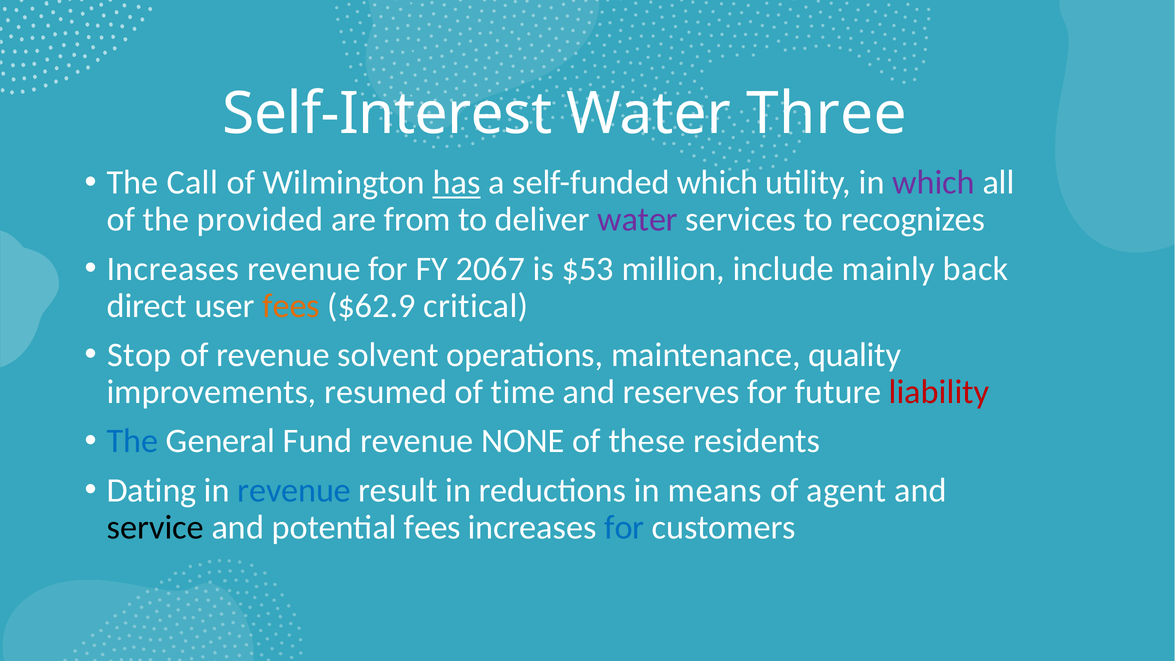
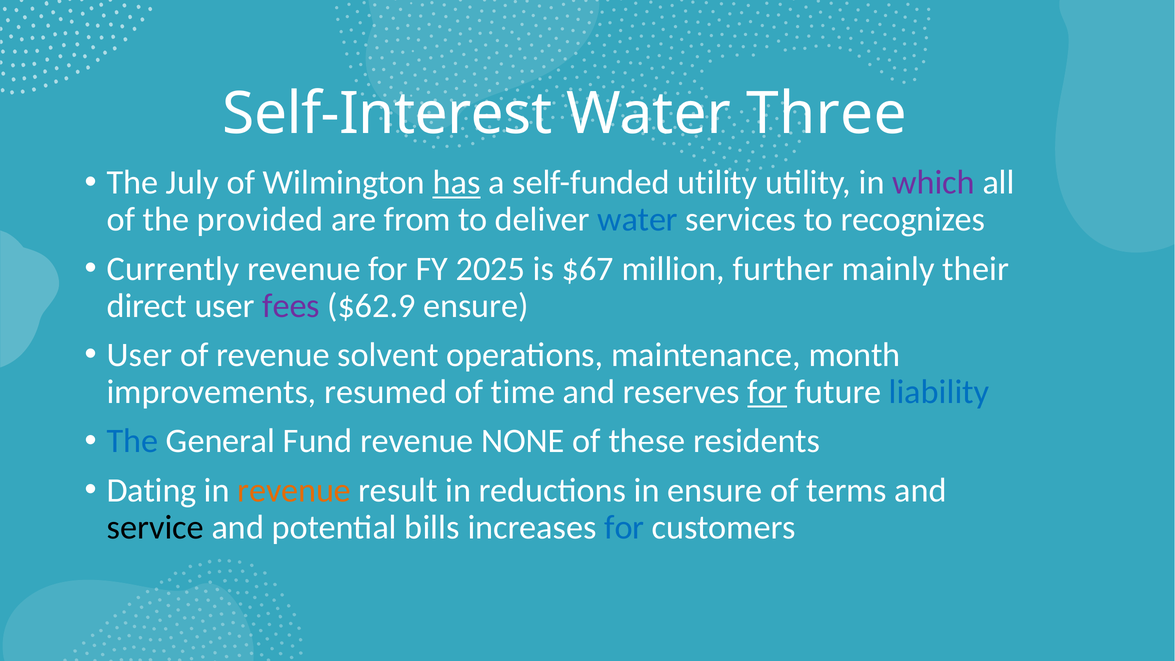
Call: Call -> July (192, 183)
self-funded which: which -> utility (717, 183)
water colour: purple -> blue (638, 220)
Increases: Increases -> Currently (173, 269)
2067: 2067 -> 2025 (490, 269)
$53: $53 -> $67 (588, 269)
include: include -> further (783, 269)
back: back -> their (976, 269)
fees colour: orange -> purple (291, 306)
$62.9 critical: critical -> ensure (476, 306)
Stop: Stop -> User (139, 355)
quality: quality -> month (855, 355)
for underline: none -> present (767, 392)
liability colour: red -> blue (939, 392)
revenue colour: blue -> orange (294, 490)
in means: means -> ensure (715, 490)
agent: agent -> terms (847, 490)
potential fees: fees -> bills (432, 527)
